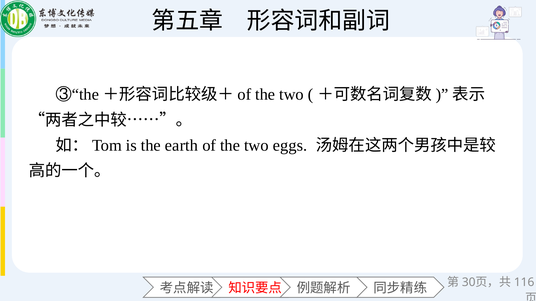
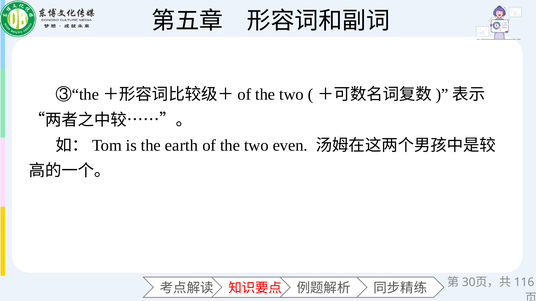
eggs: eggs -> even (290, 146)
